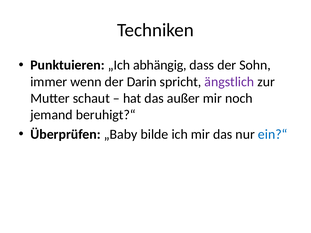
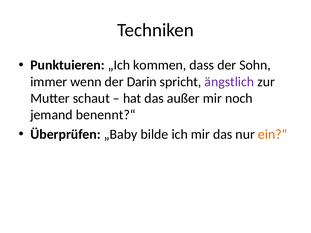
abhängig: abhängig -> kommen (160, 65)
beruhigt?“: beruhigt?“ -> benennt?“ (106, 115)
ein?“ colour: blue -> orange (273, 134)
